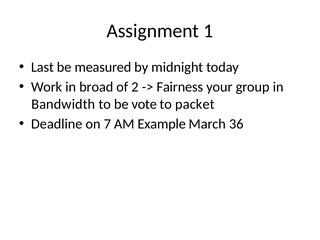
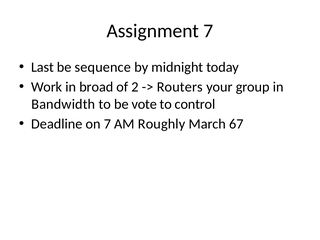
Assignment 1: 1 -> 7 (208, 31)
measured: measured -> sequence (103, 67)
Fairness: Fairness -> Routers (180, 87)
packet: packet -> control (195, 104)
Example: Example -> Roughly (162, 124)
36: 36 -> 67 (236, 124)
